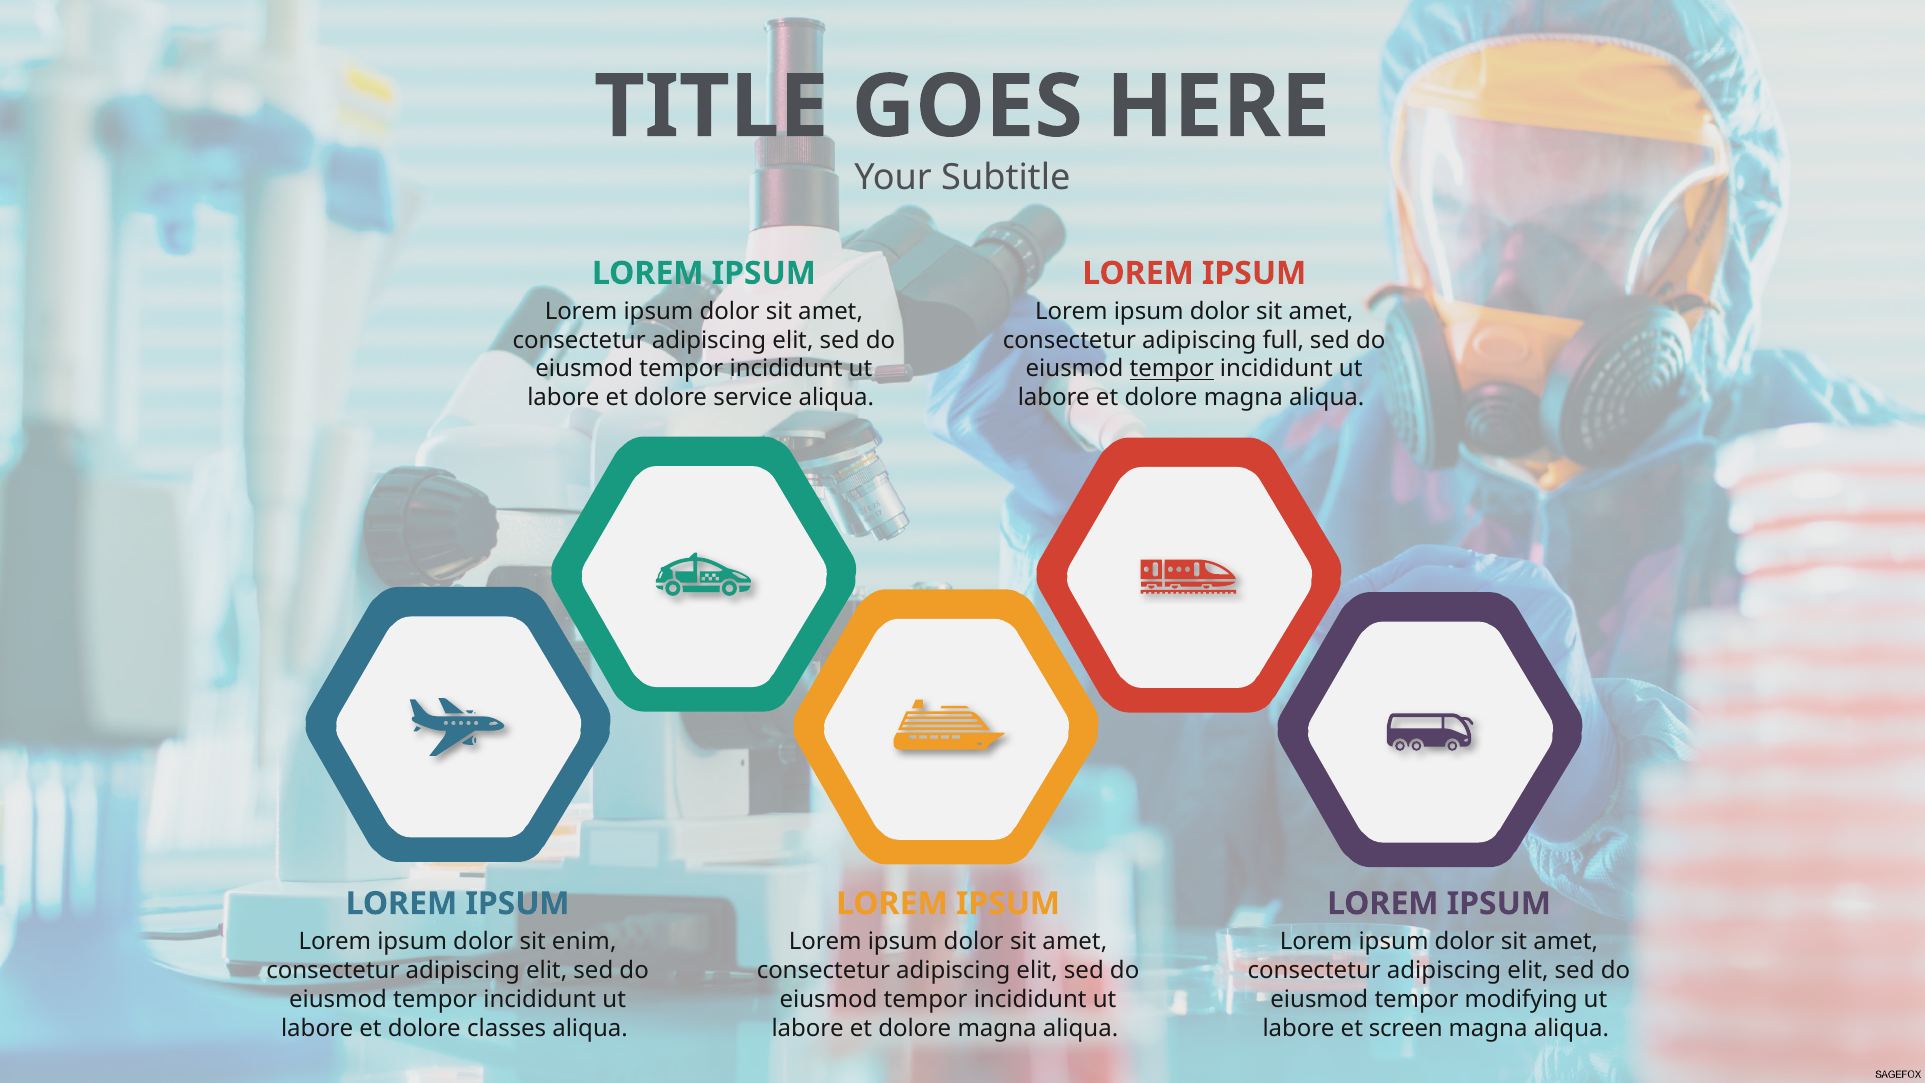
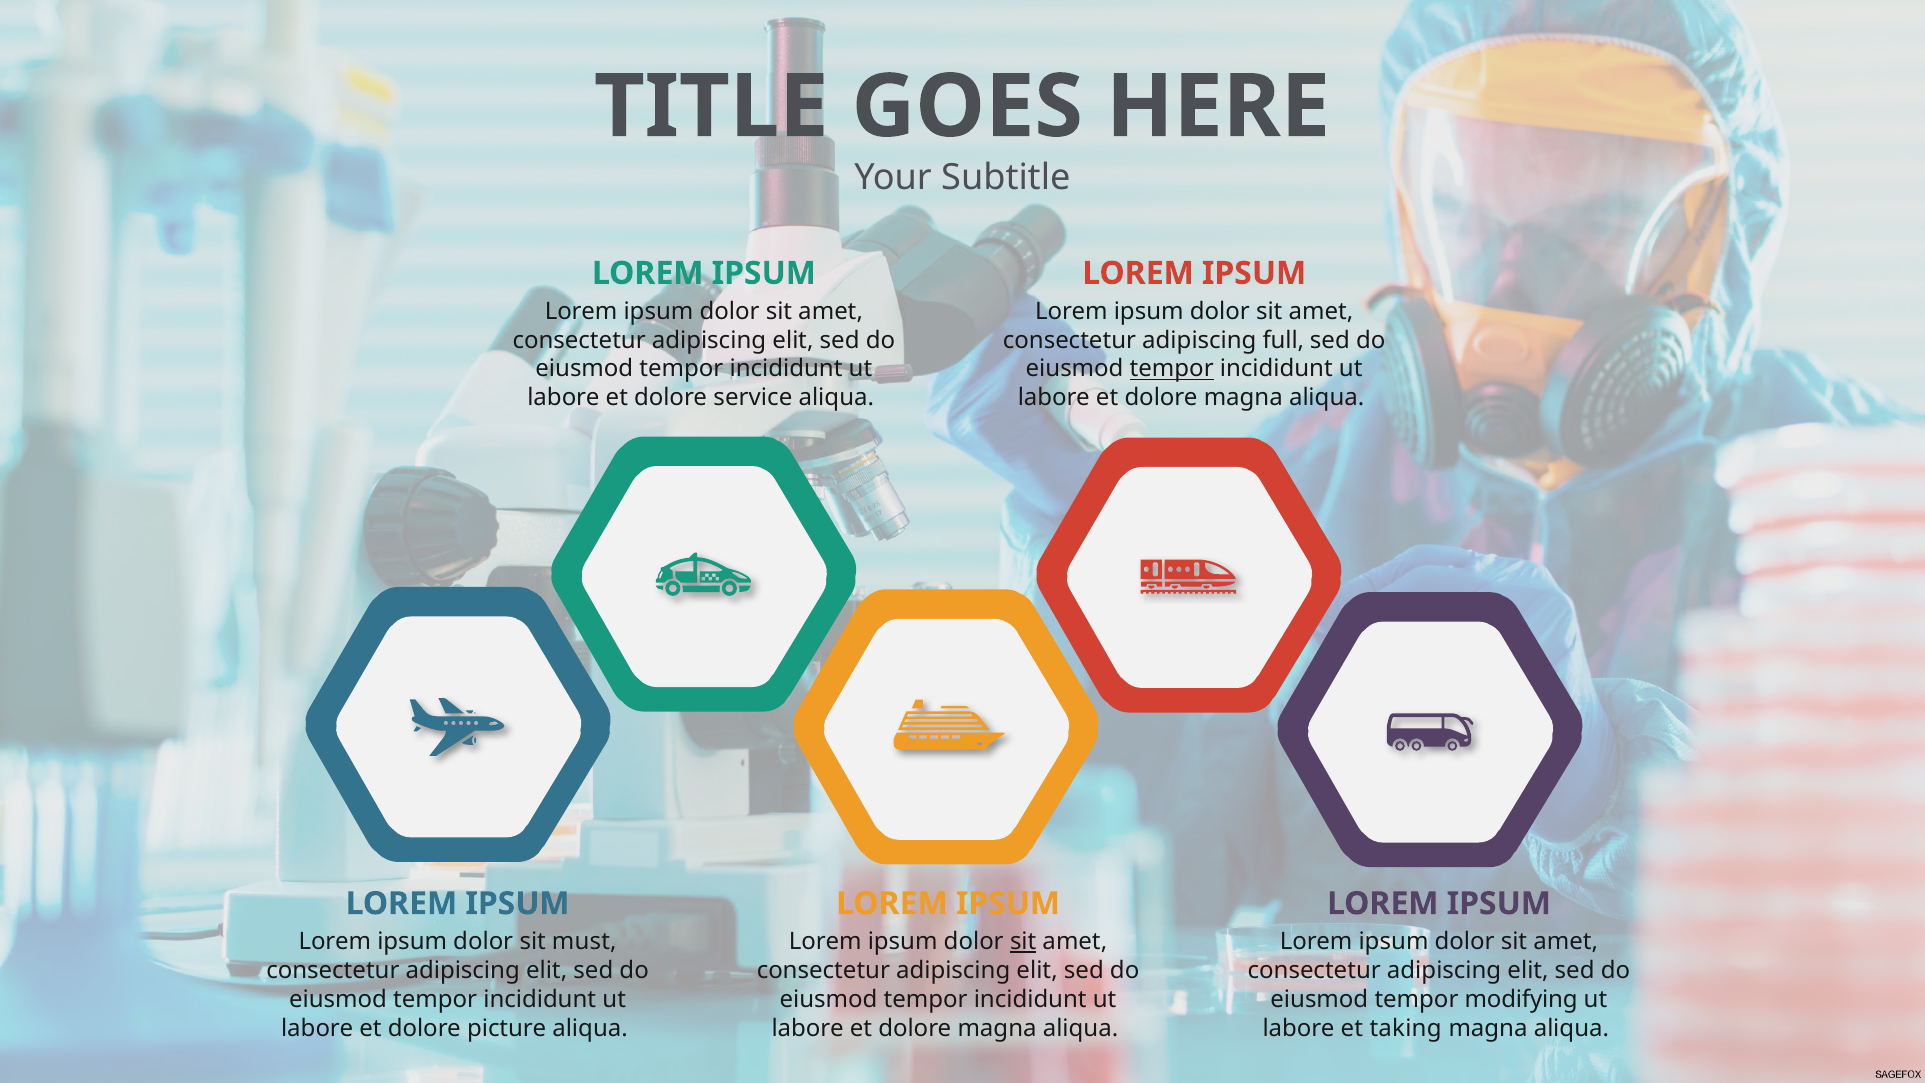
enim: enim -> must (584, 941)
sit underline: none -> present (1023, 941)
classes: classes -> picture (507, 1028)
screen: screen -> taking (1406, 1028)
